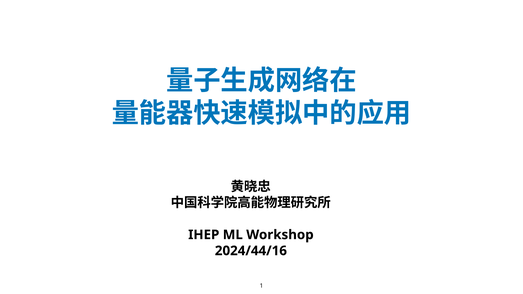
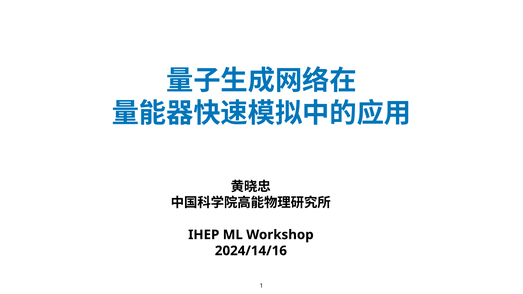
2024/44/16: 2024/44/16 -> 2024/14/16 (251, 251)
